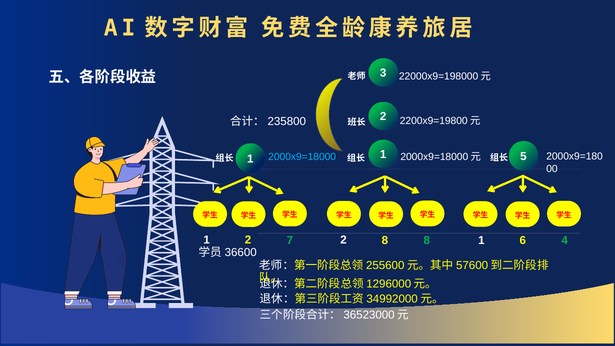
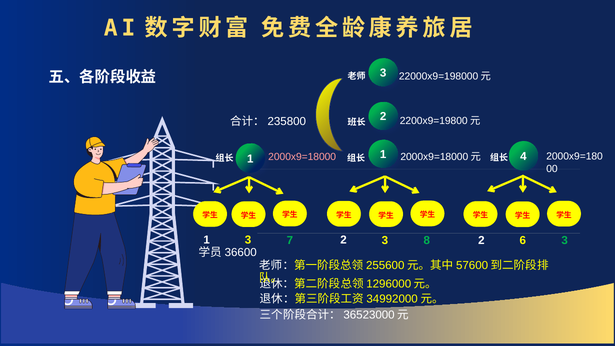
2000x9=18000 colour: light blue -> pink (302, 157)
5: 5 -> 4 (523, 156)
2: 2 -> 3 (248, 240)
7 2 8: 8 -> 3 (385, 240)
8 1: 1 -> 2 (481, 240)
6 4: 4 -> 3 (565, 241)
